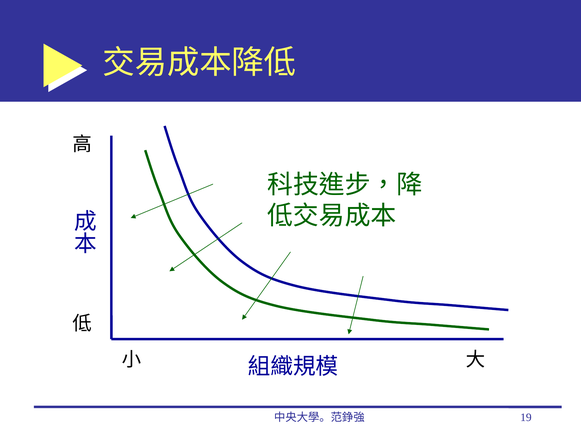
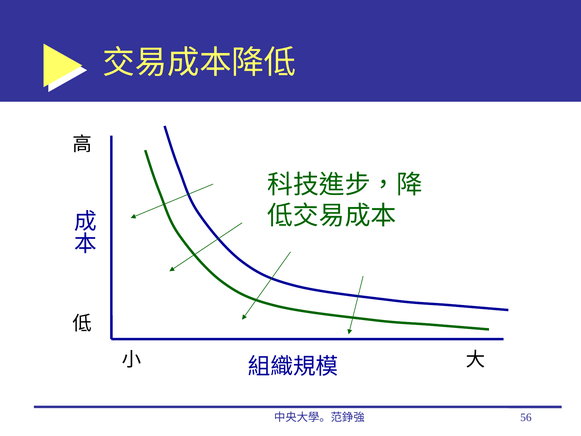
19: 19 -> 56 (526, 417)
